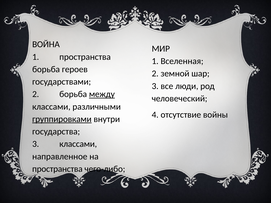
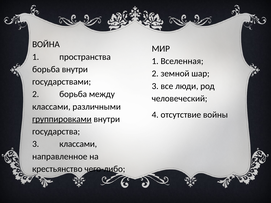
борьба героев: героев -> внутри (75, 69)
между underline: present -> none (102, 94)
пространства: пространства -> крестьянство (57, 169)
